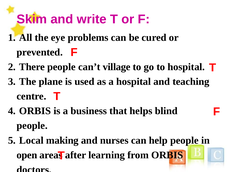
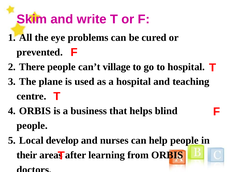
making: making -> develop (62, 141)
open: open -> their (27, 155)
